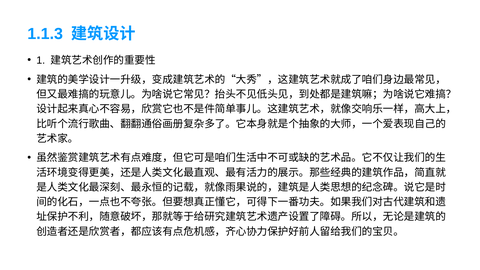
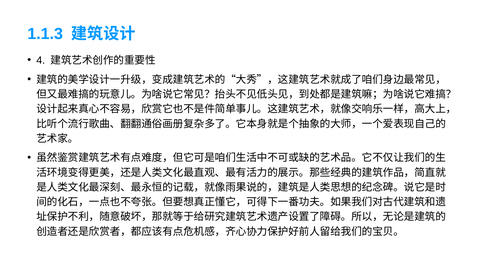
1: 1 -> 4 (41, 60)
